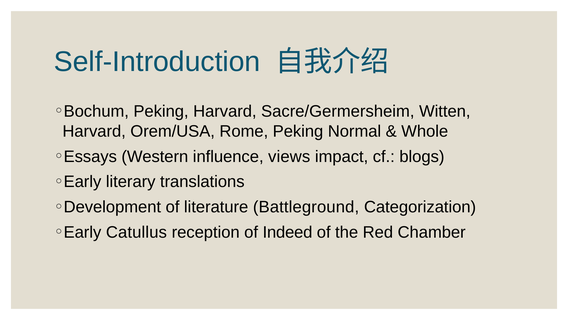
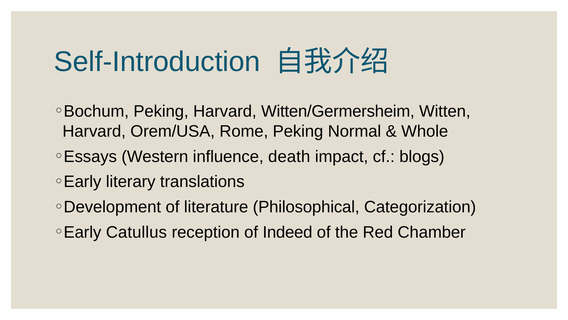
Sacre/Germersheim: Sacre/Germersheim -> Witten/Germersheim (338, 111)
views: views -> death (289, 156)
Battleground: Battleground -> Philosophical (306, 207)
